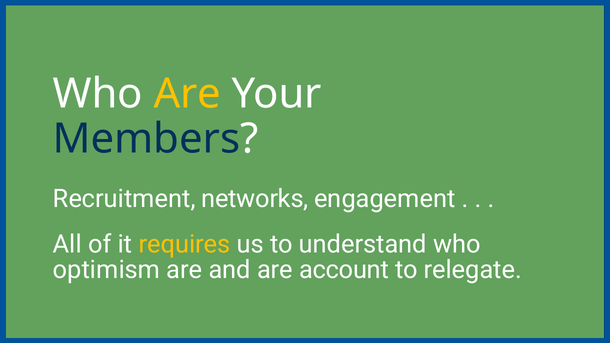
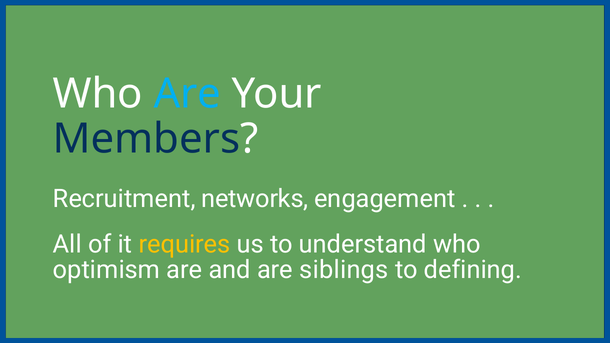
Are colour: yellow -> light blue (187, 94)
account: account -> siblings (344, 270)
relegate: relegate -> defining (473, 270)
